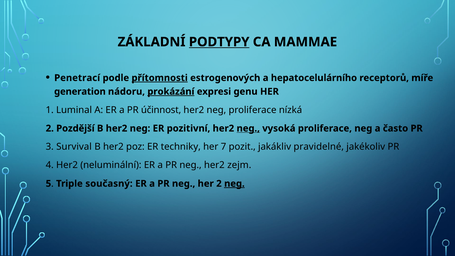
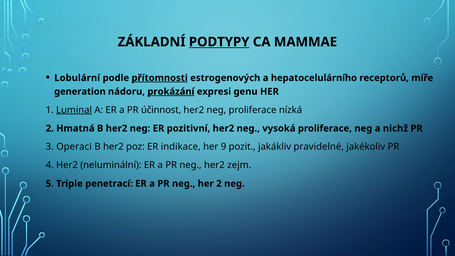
Penetrací: Penetrací -> Lobulární (77, 78)
Luminal underline: none -> present (74, 110)
Pozdější: Pozdější -> Hmatná (75, 128)
neg underline: present -> none (248, 128)
často: často -> nichž (395, 128)
Survival: Survival -> Operaci (74, 147)
techniky: techniky -> indikace (181, 147)
7: 7 -> 9 (224, 147)
současný: současný -> penetrací (109, 184)
neg underline: present -> none (234, 184)
